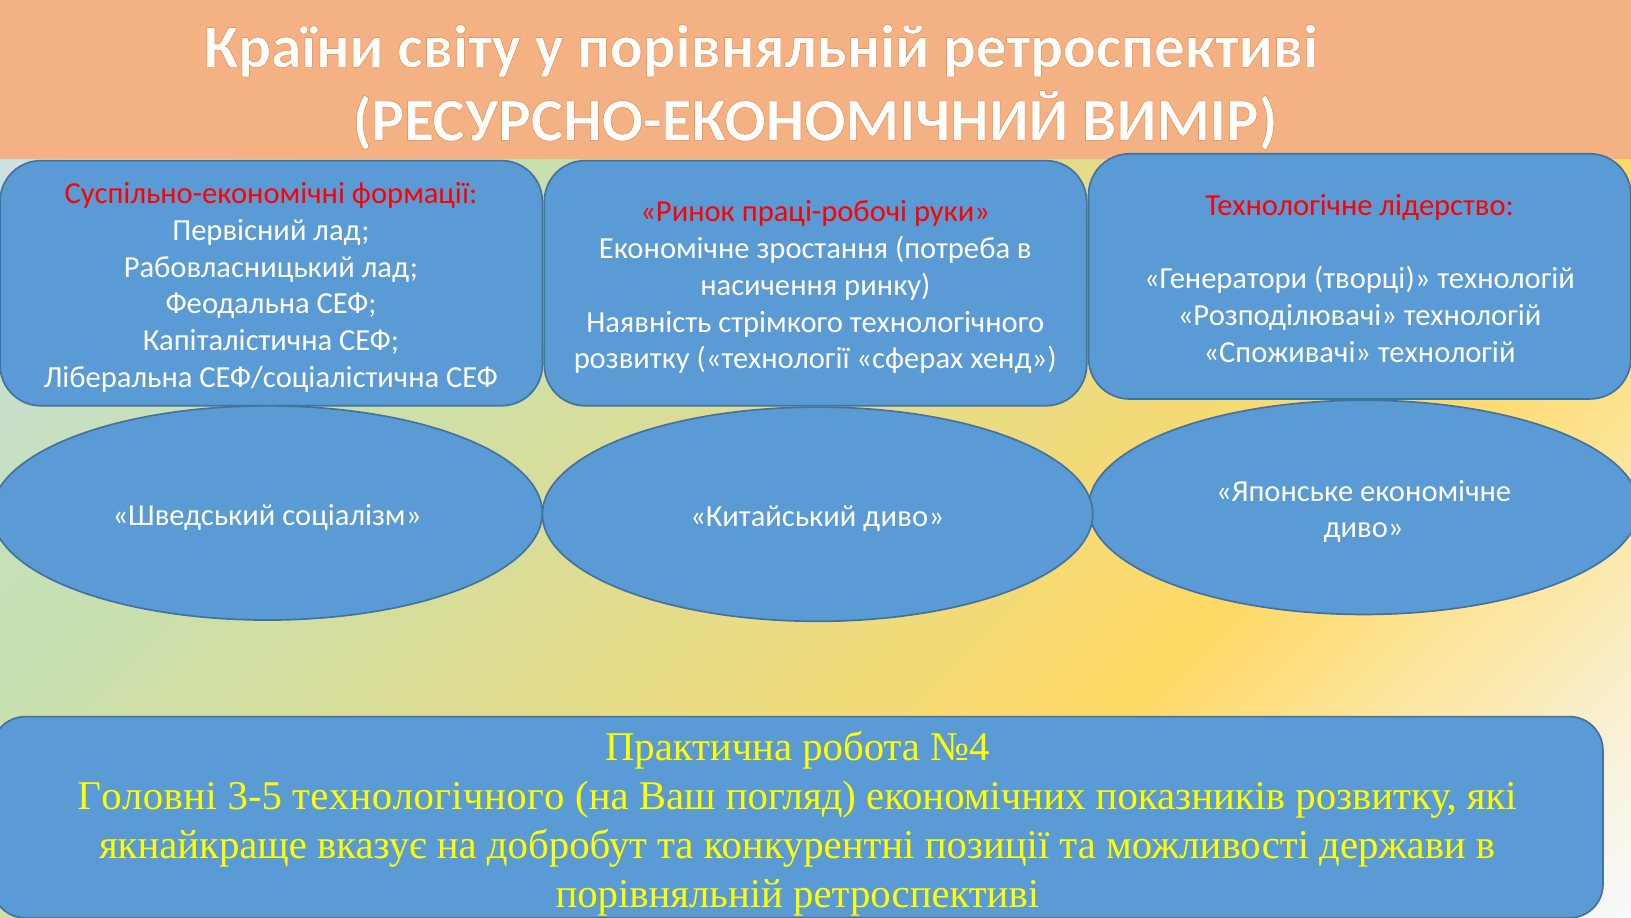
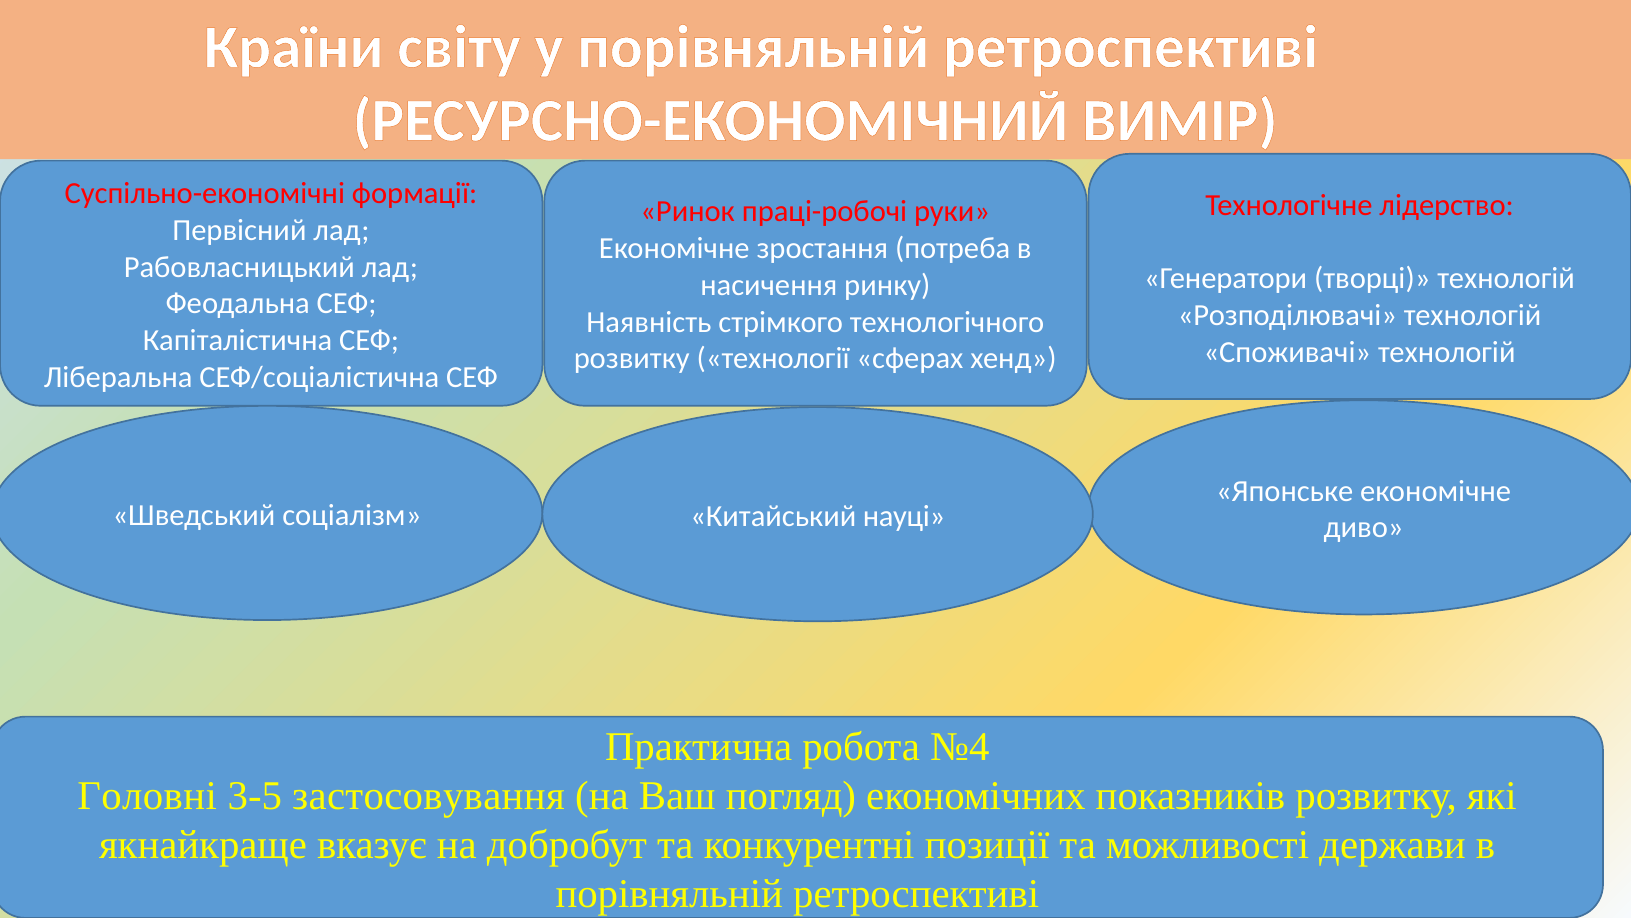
Китайський диво: диво -> науці (904, 516)
3-5 технологічного: технологічного -> застосовування (428, 795)
